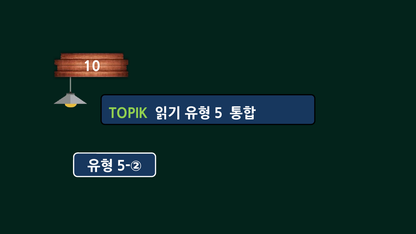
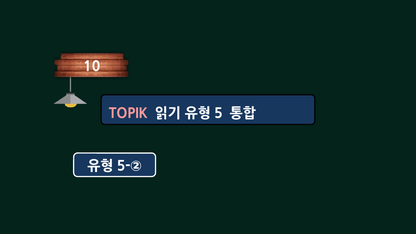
TOPIK colour: light green -> pink (128, 114)
